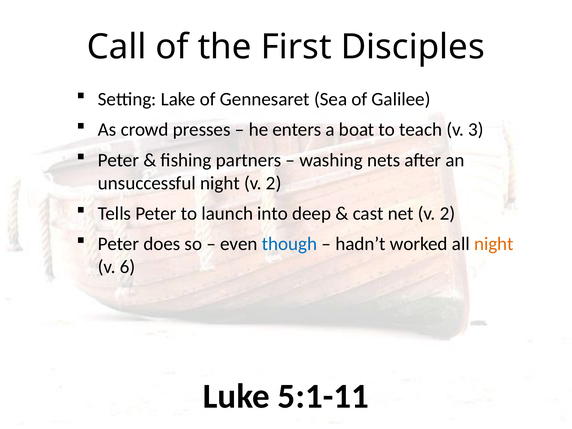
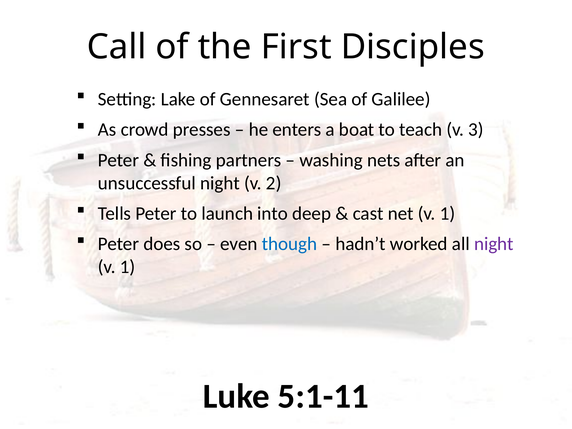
net v 2: 2 -> 1 (447, 214)
night colour: orange -> purple (494, 244)
6: 6 -> 1 (128, 267)
